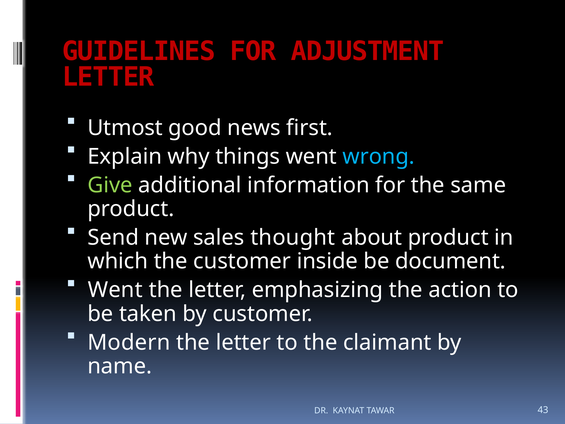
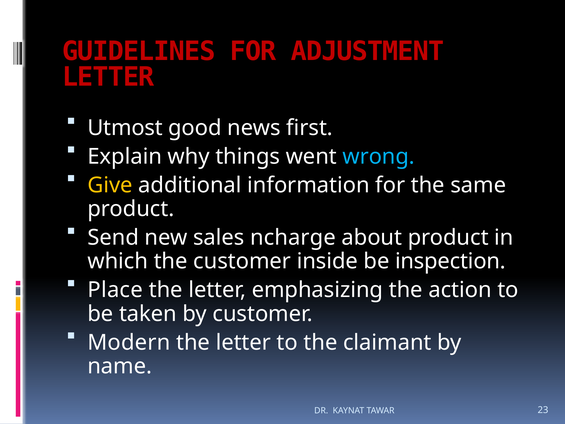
Give colour: light green -> yellow (110, 185)
thought: thought -> ncharge (293, 237)
document: document -> inspection (450, 261)
Went: Went -> Place (115, 290)
43: 43 -> 23 (543, 410)
